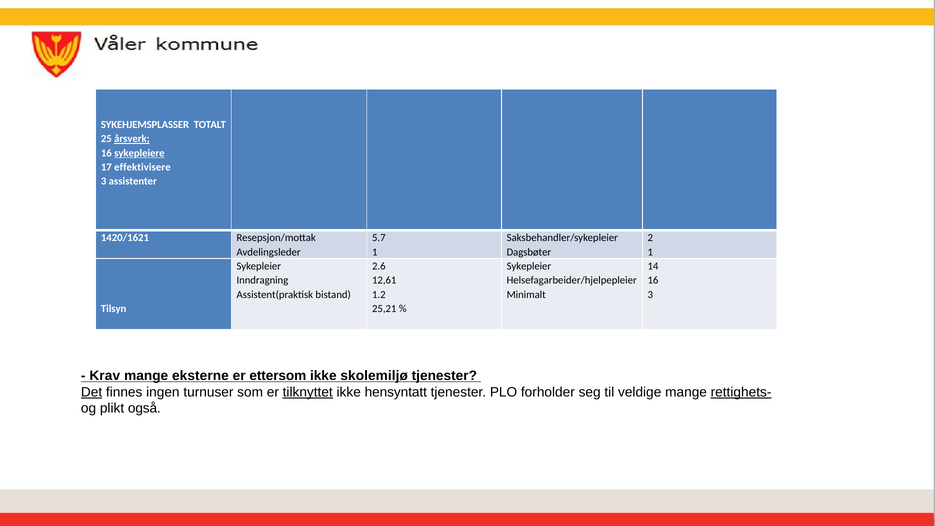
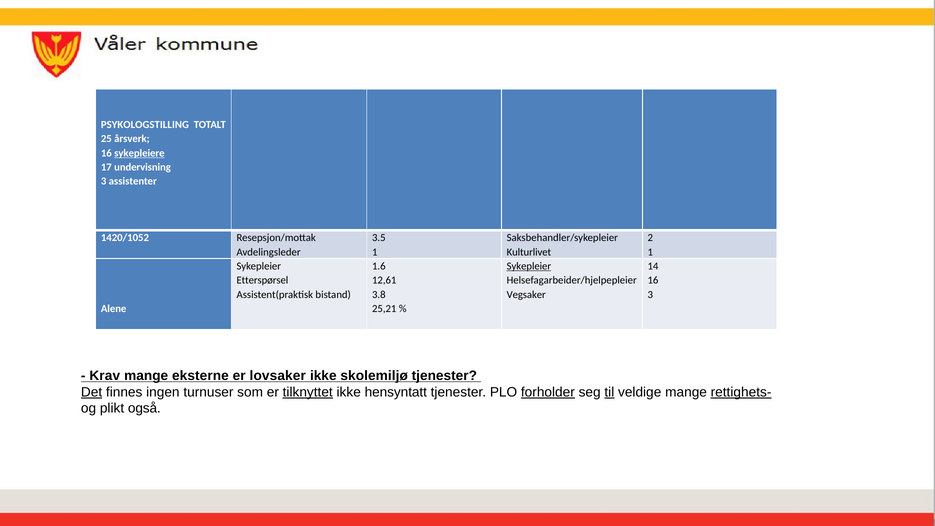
SYKEHJEMSPLASSER: SYKEHJEMSPLASSER -> PSYKOLOGSTILLING (145, 125)
årsverk underline: present -> none (132, 139)
effektivisere: effektivisere -> undervisning (143, 167)
1420/1621: 1420/1621 -> 1420/1052 (125, 238)
5.7: 5.7 -> 3.5 (379, 238)
Dagsbøter: Dagsbøter -> Kulturlivet (529, 252)
2.6: 2.6 -> 1.6 (379, 266)
Sykepleier underline: none -> present (529, 266)
Inndragning: Inndragning -> Etterspørsel (262, 280)
1.2: 1.2 -> 3.8 (379, 294)
Minimalt: Minimalt -> Vegsaker (526, 294)
Tilsyn: Tilsyn -> Alene (114, 309)
ettersom: ettersom -> lovsaker (278, 376)
forholder underline: none -> present (548, 392)
til underline: none -> present (609, 392)
